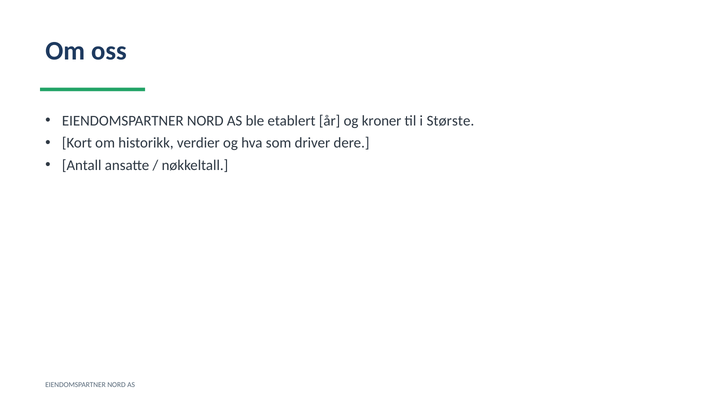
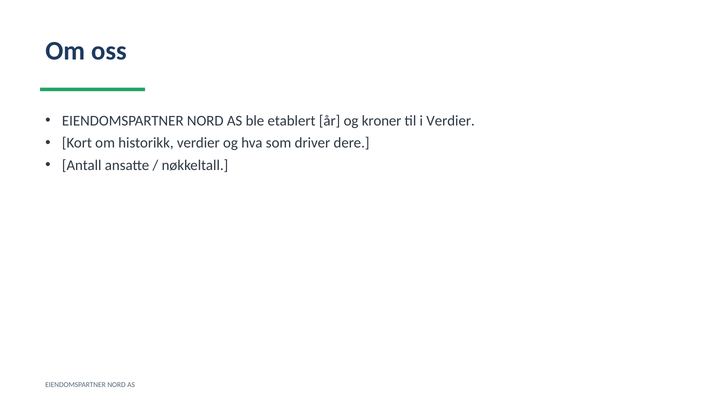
i Største: Største -> Verdier (451, 121)
